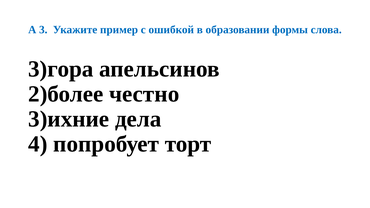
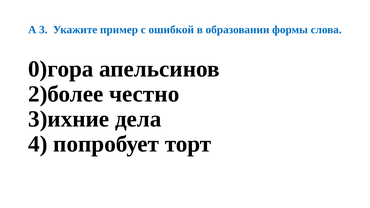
3)гора: 3)гора -> 0)гора (61, 69)
